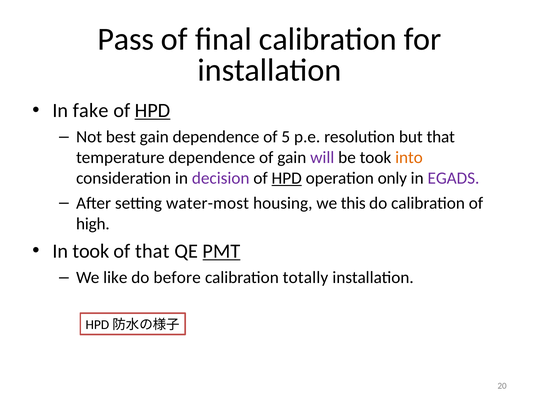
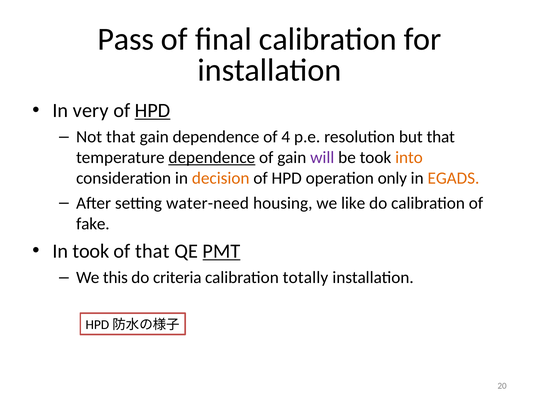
fake: fake -> very (91, 111)
Not best: best -> that (121, 137)
5: 5 -> 4 (286, 137)
dependence underline: none -> present (212, 158)
decision colour: purple -> orange (221, 178)
HPD underline: present -> none (287, 178)
EGADS colour: purple -> orange (453, 178)
water-most: water-most -> water-need (207, 203)
this: this -> like (353, 203)
high: high -> fake (93, 224)
like: like -> this (115, 278)
before: before -> criteria (177, 278)
